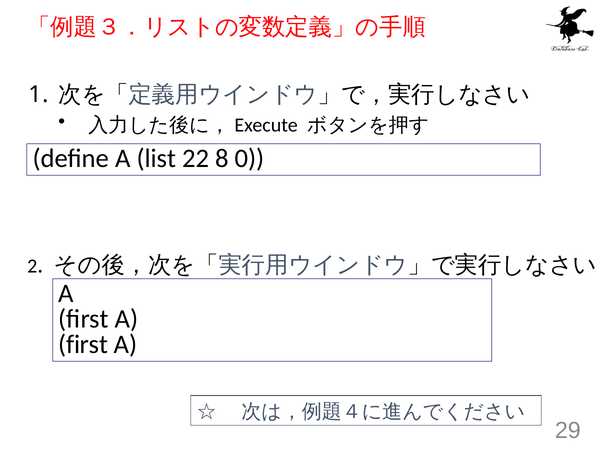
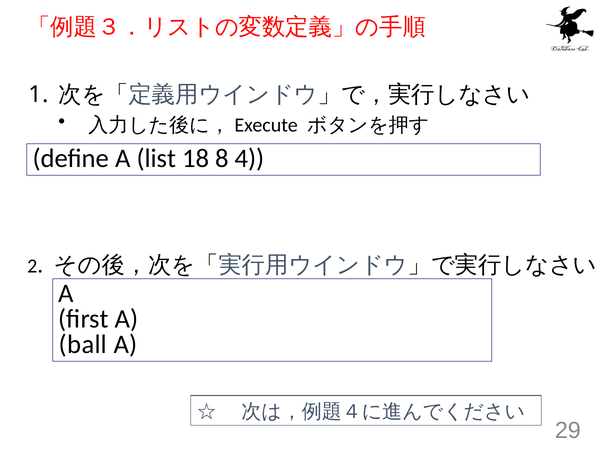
22: 22 -> 18 (196, 159)
0: 0 -> 4 (250, 159)
first: first -> ball (83, 345)
